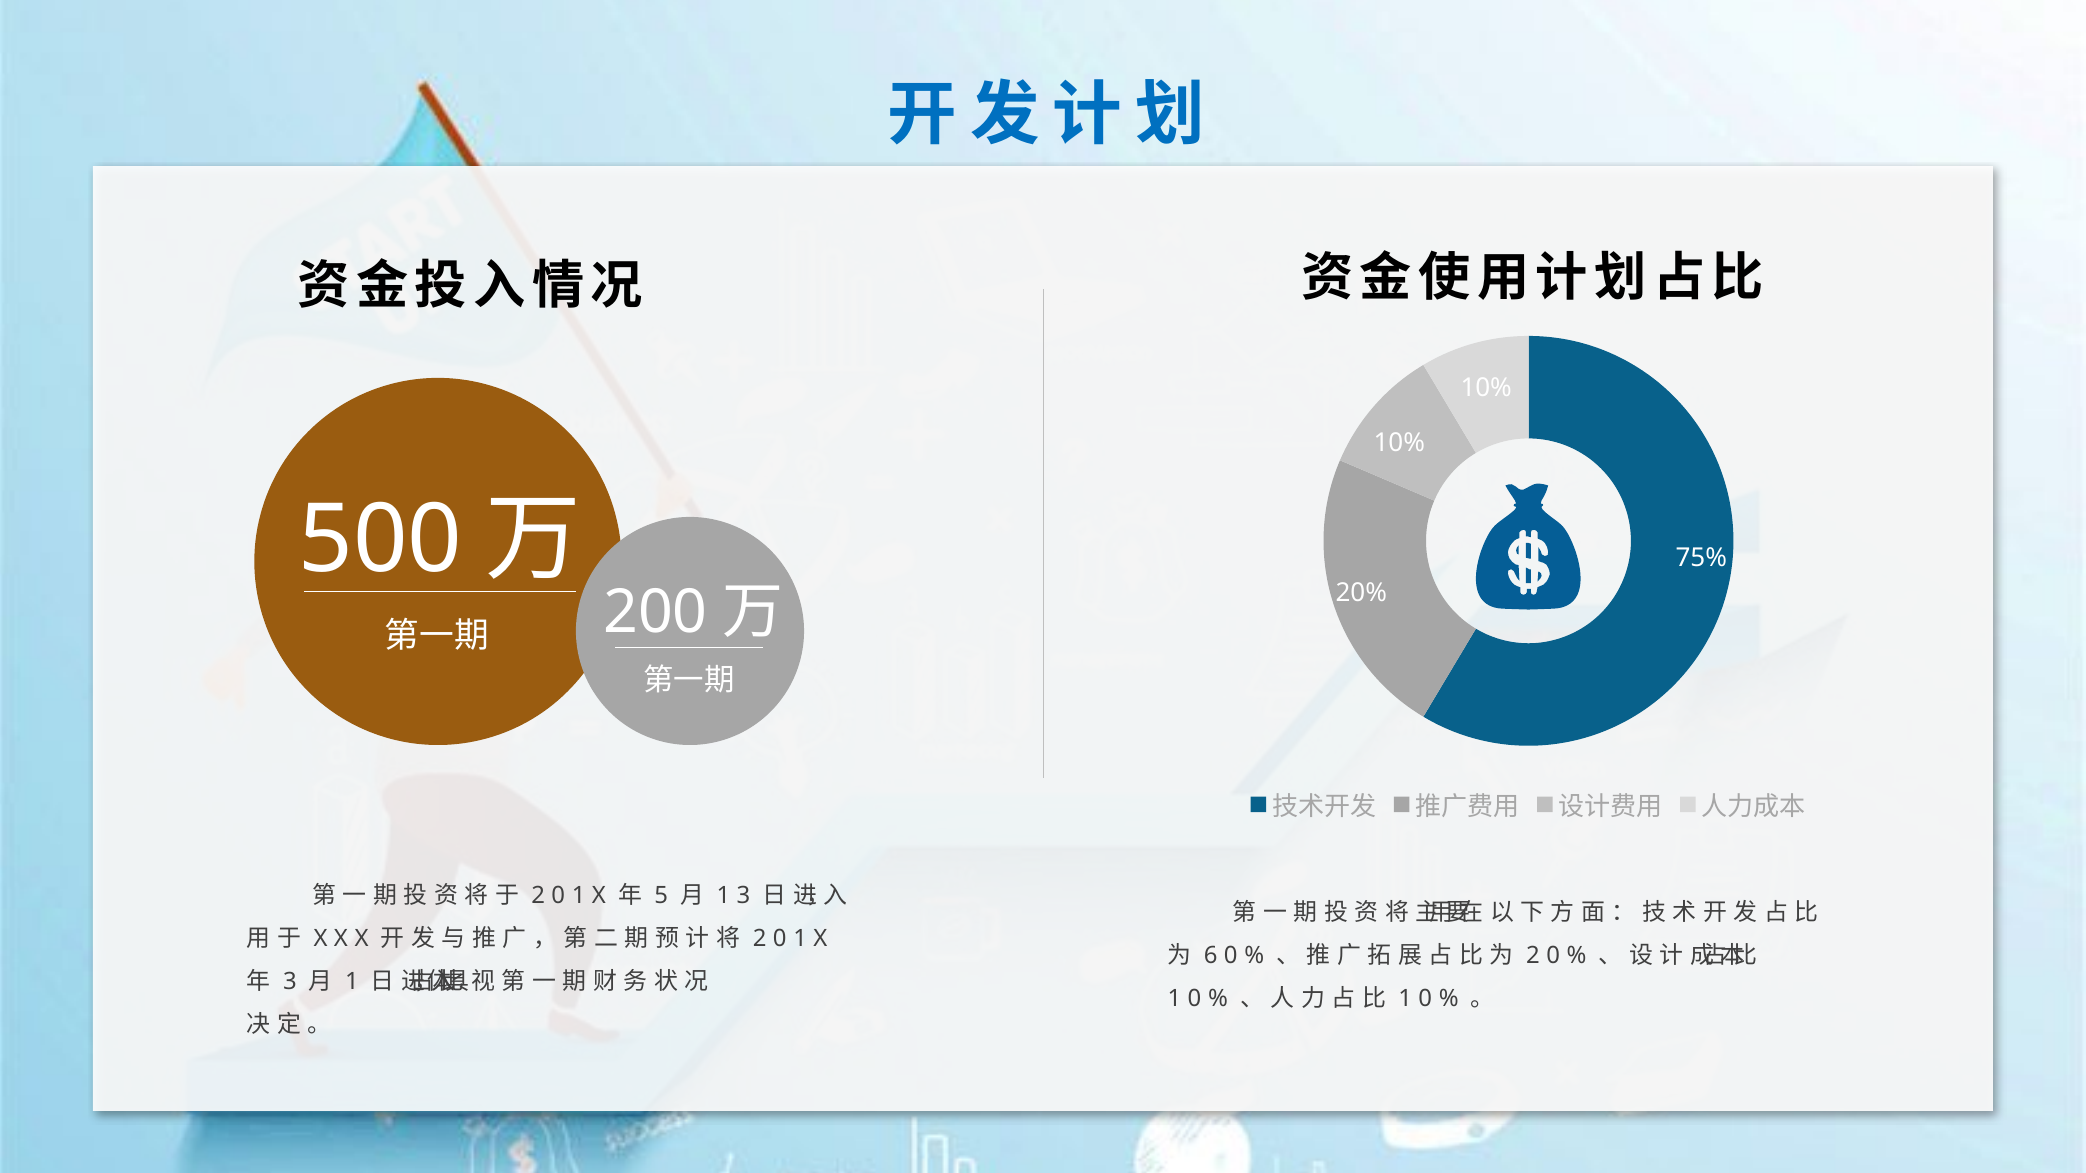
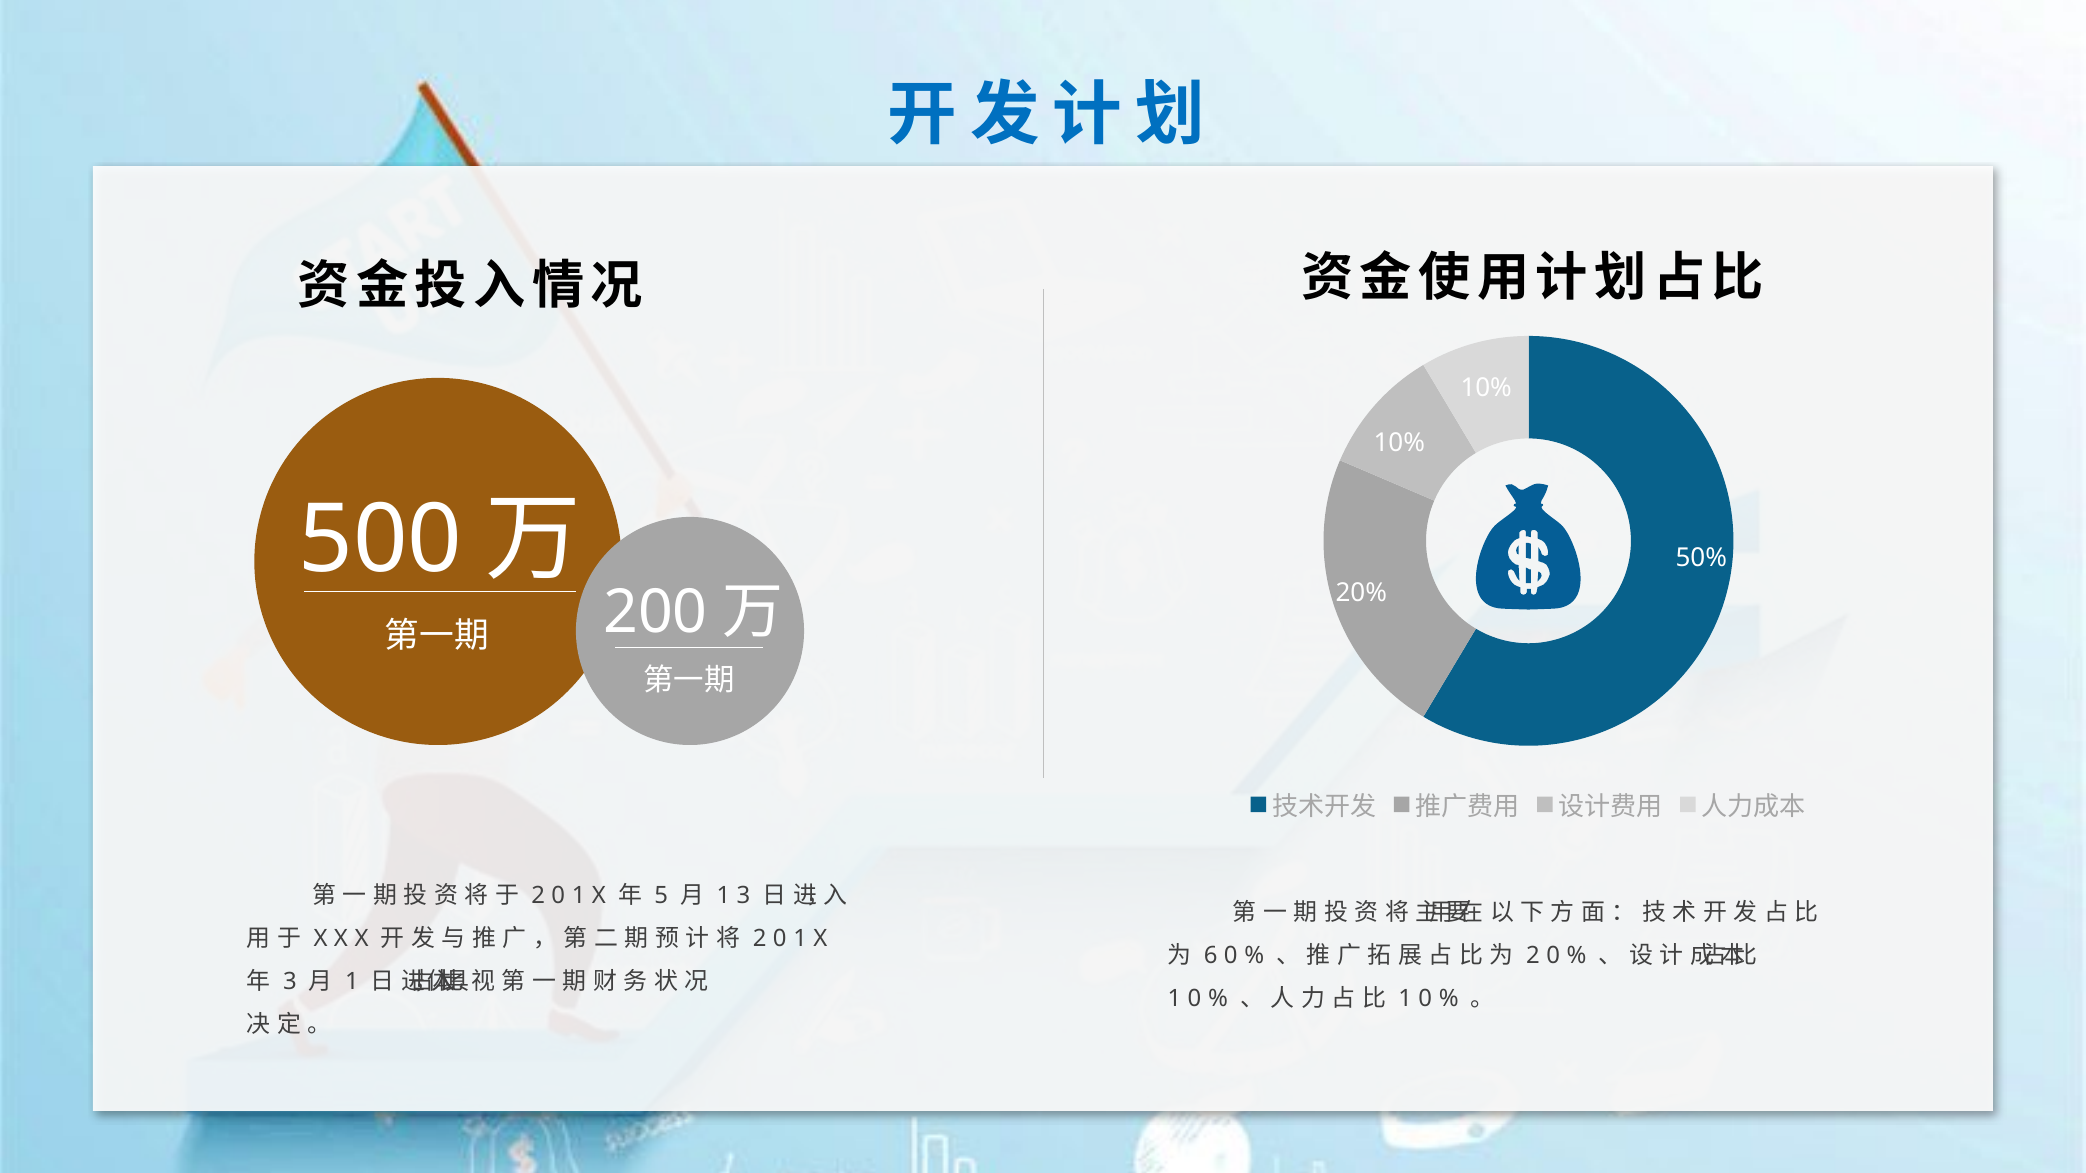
75%: 75% -> 50% (1701, 558)
